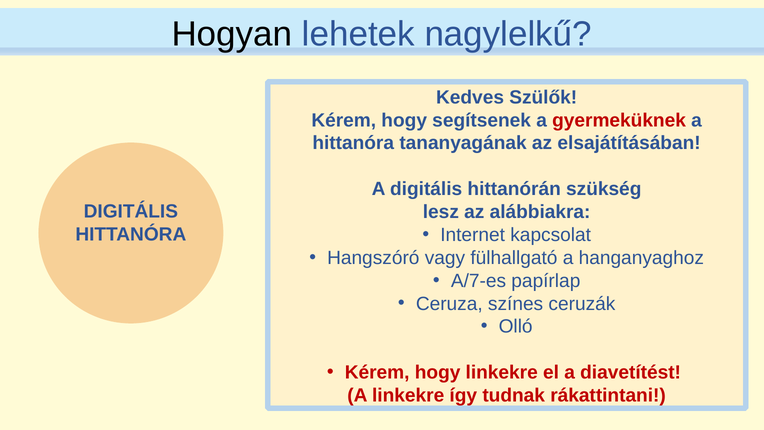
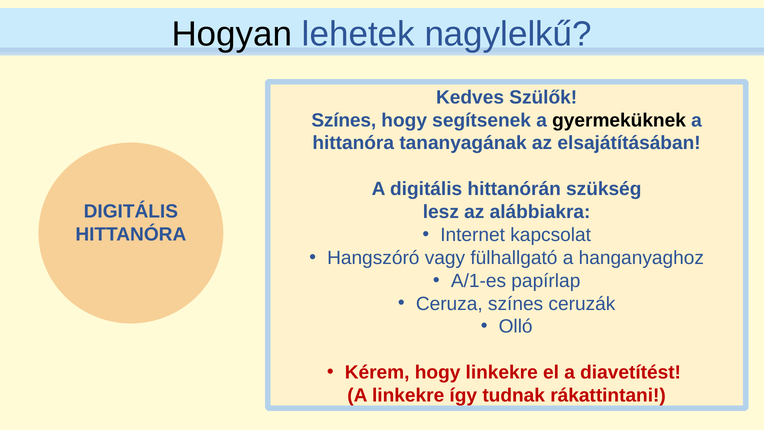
Kérem: Kérem -> Színes (344, 120)
gyermeküknek colour: red -> black (619, 120)
A/7-es: A/7-es -> A/1-es (479, 281)
